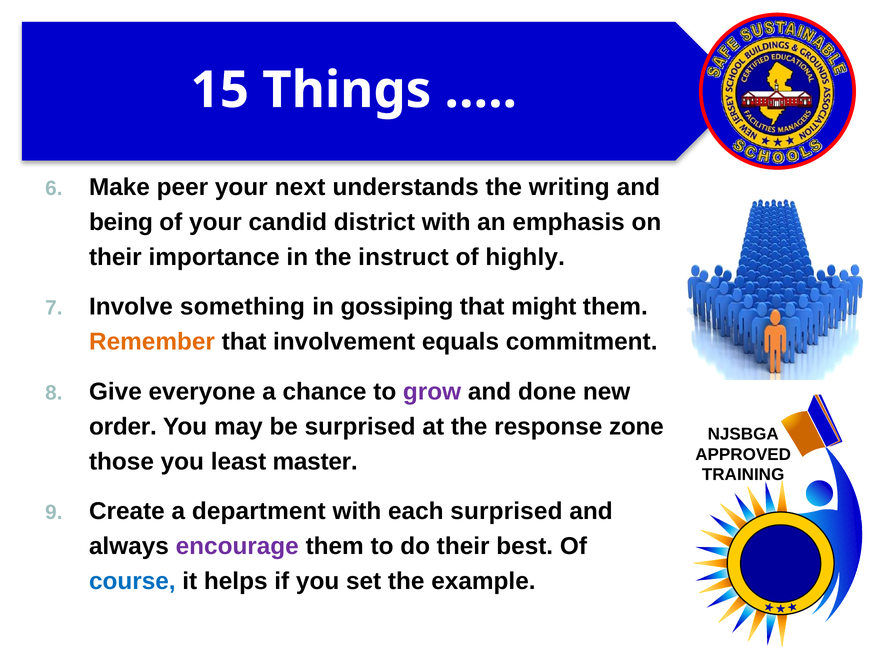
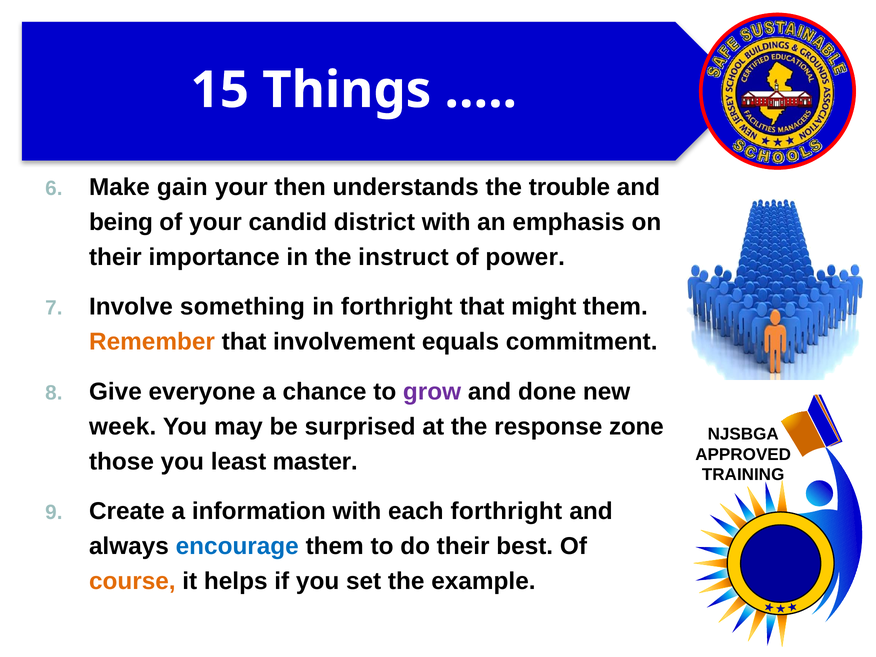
peer: peer -> gain (182, 187)
next: next -> then (300, 187)
writing: writing -> trouble (569, 187)
highly: highly -> power (525, 257)
in gossiping: gossiping -> forthright (397, 307)
order: order -> week (123, 427)
department: department -> information (259, 511)
each surprised: surprised -> forthright (506, 511)
encourage colour: purple -> blue (237, 546)
course colour: blue -> orange (132, 581)
